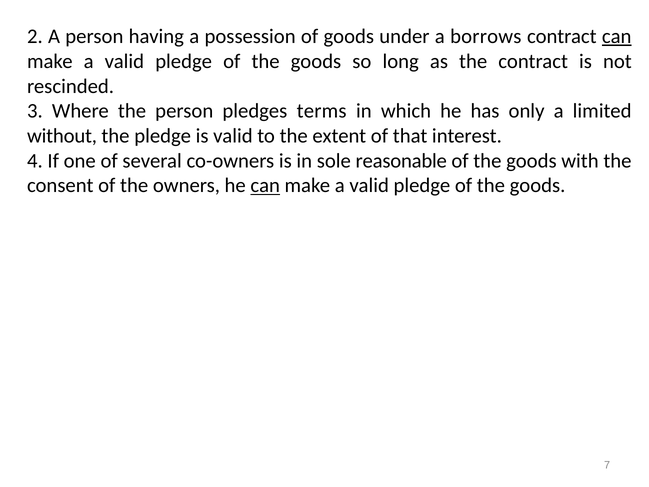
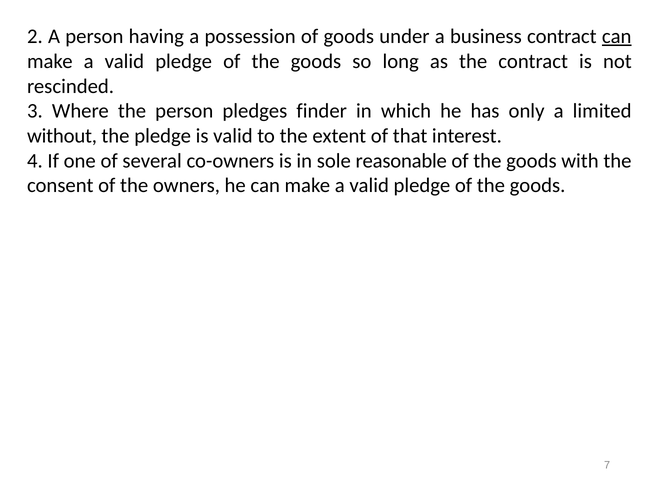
borrows: borrows -> business (486, 36)
terms: terms -> finder (322, 111)
can underline: present -> none (265, 186)
